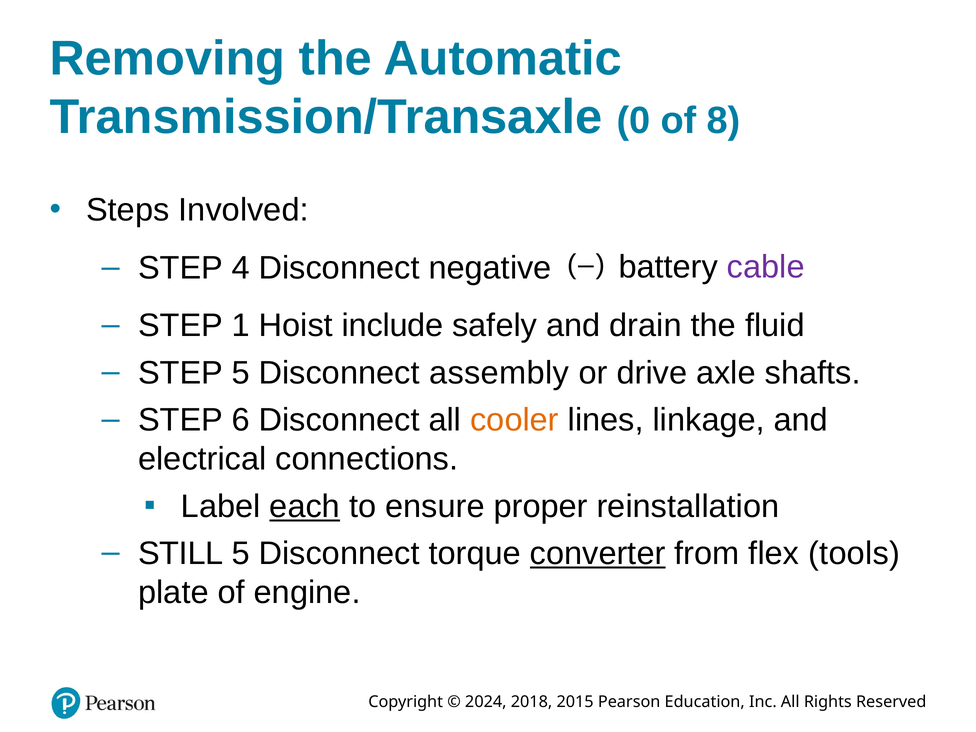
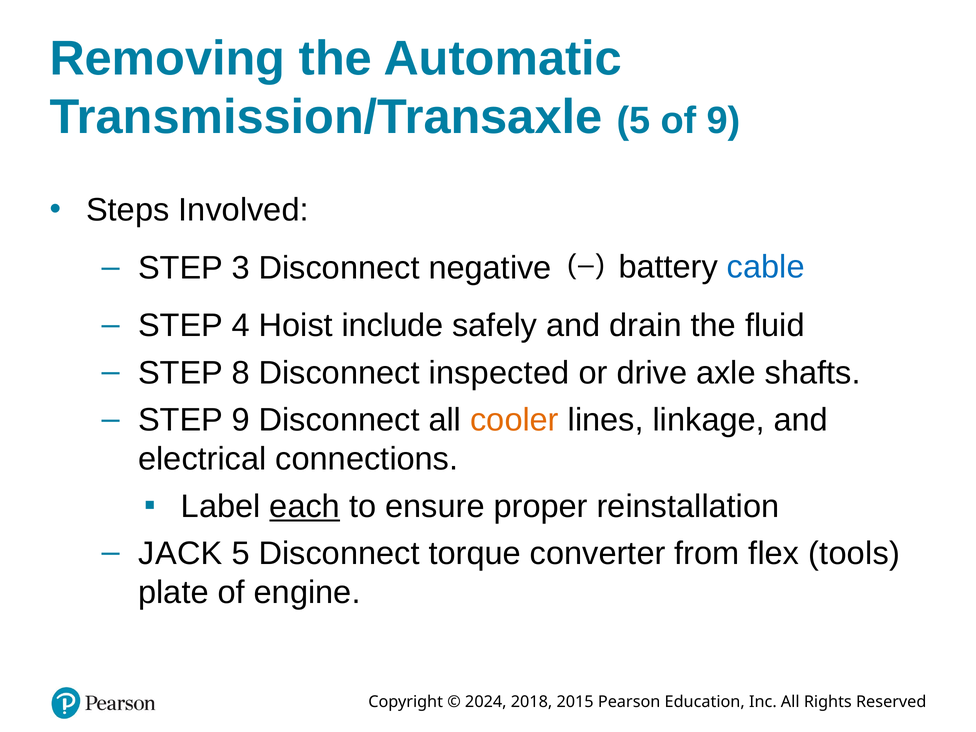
Transmission/Transaxle 0: 0 -> 5 (633, 121)
of 8: 8 -> 9 (724, 121)
4: 4 -> 3 (241, 268)
cable colour: purple -> blue (766, 267)
1: 1 -> 4 (241, 326)
STEP 5: 5 -> 8 (241, 373)
assembly: assembly -> inspected (499, 373)
STEP 6: 6 -> 9 (241, 420)
STILL: STILL -> JACK (180, 554)
converter underline: present -> none (598, 554)
